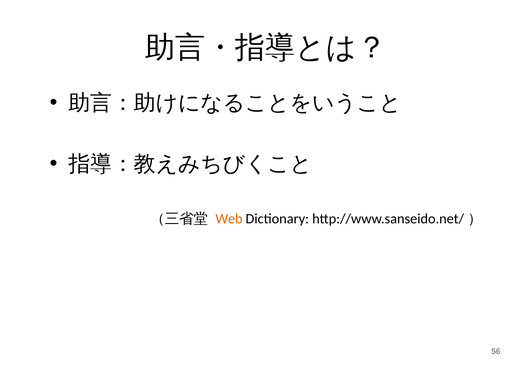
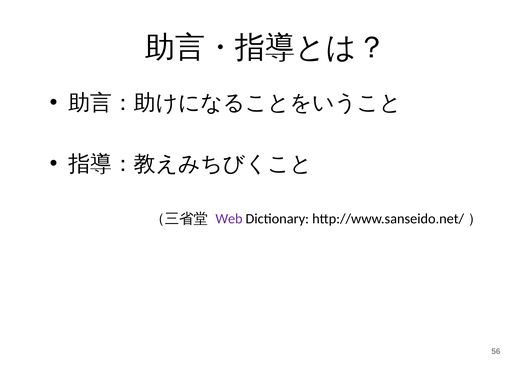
Web colour: orange -> purple (229, 219)
